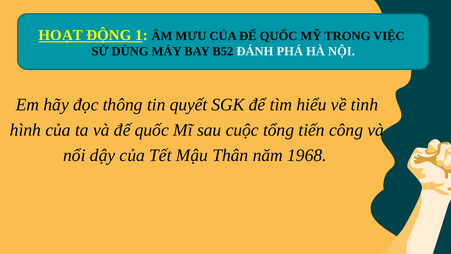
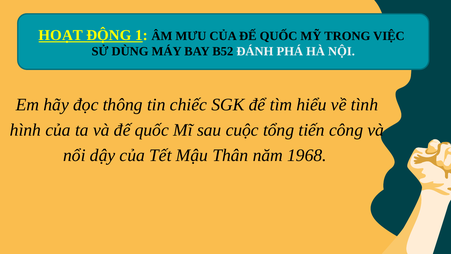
quyết: quyết -> chiếc (188, 105)
